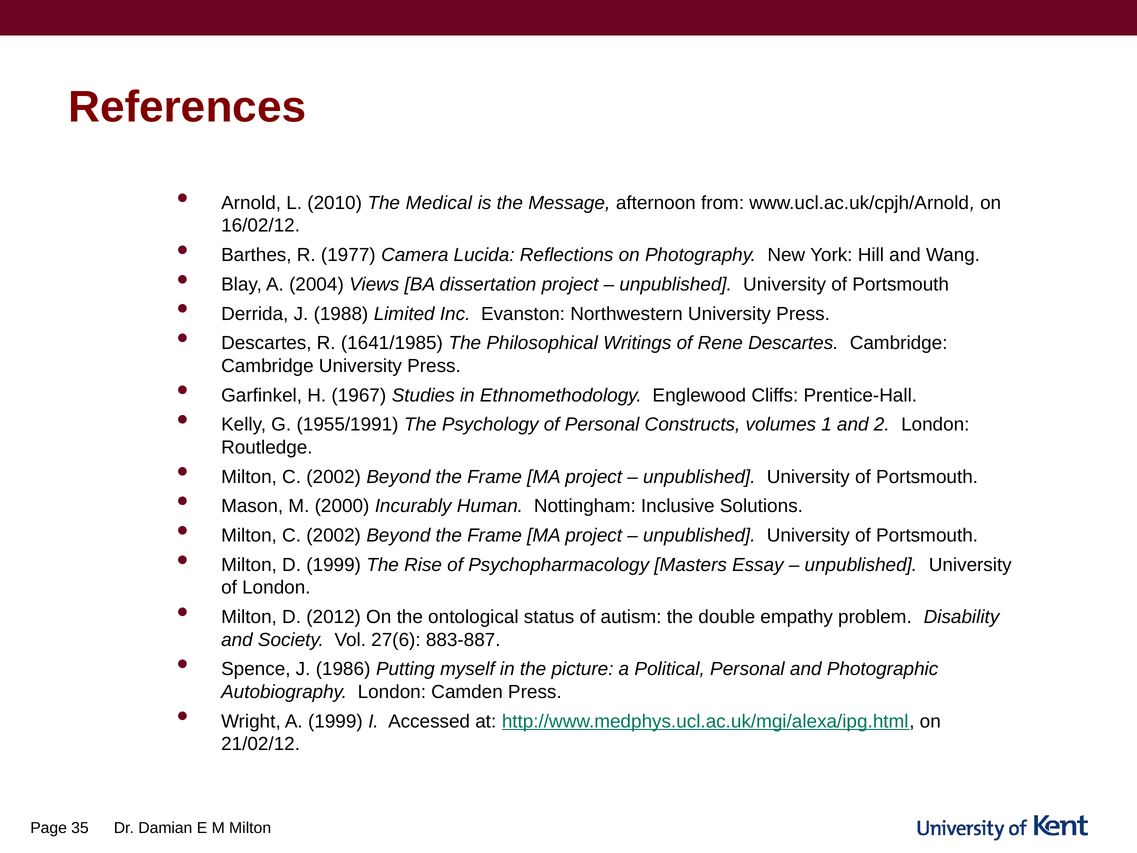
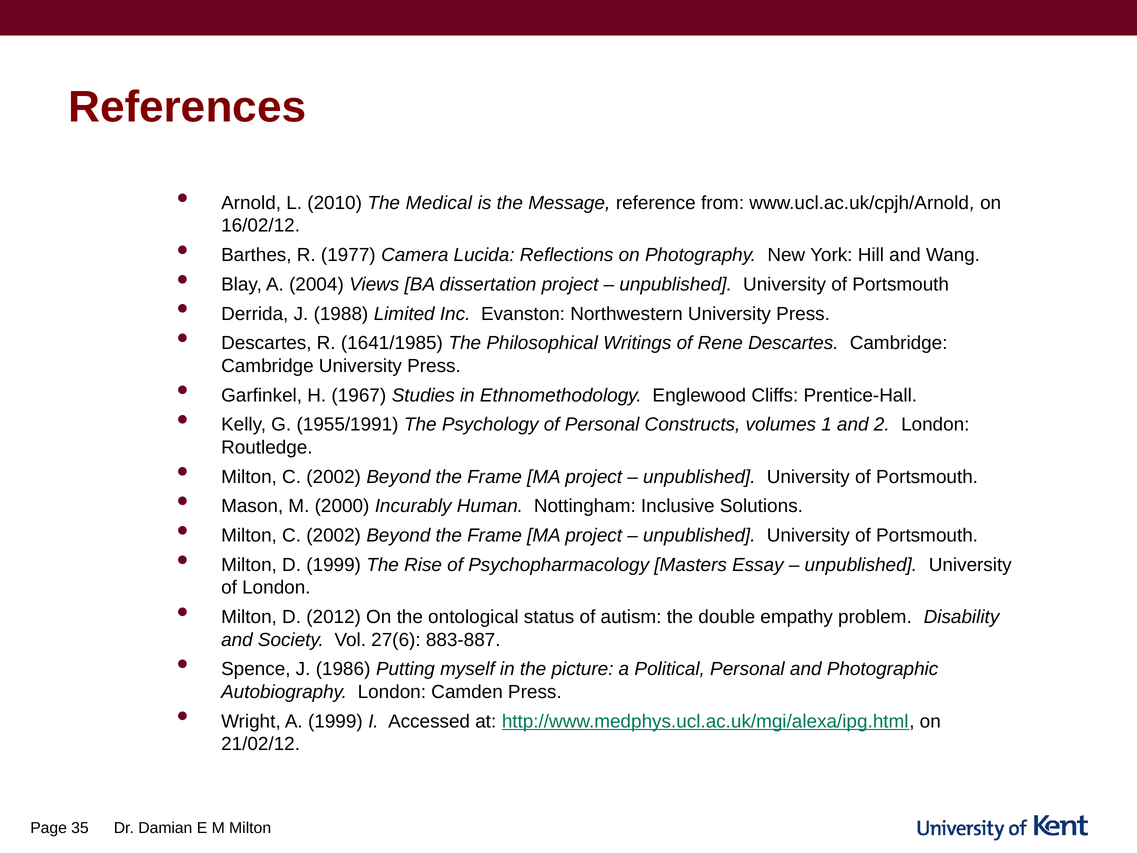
afternoon: afternoon -> reference (656, 203)
